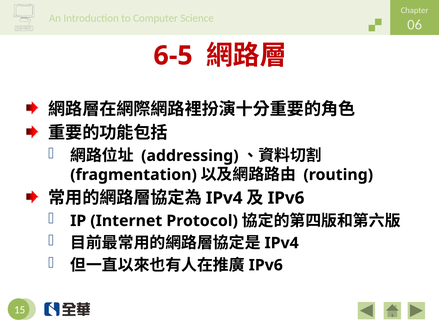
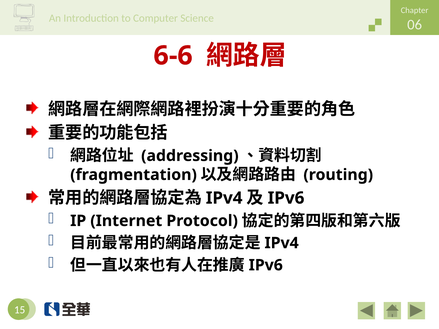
6-5: 6-5 -> 6-6 (173, 56)
